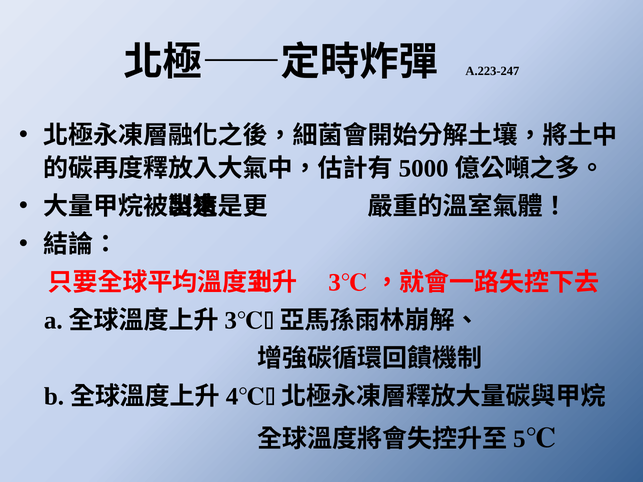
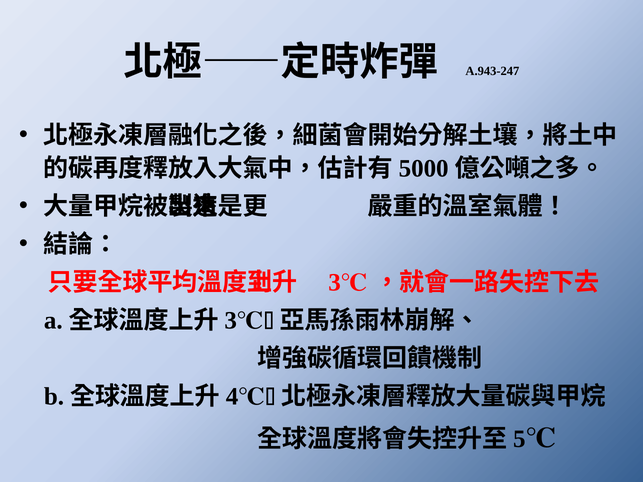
A.223-247: A.223-247 -> A.943-247 (492, 71)
